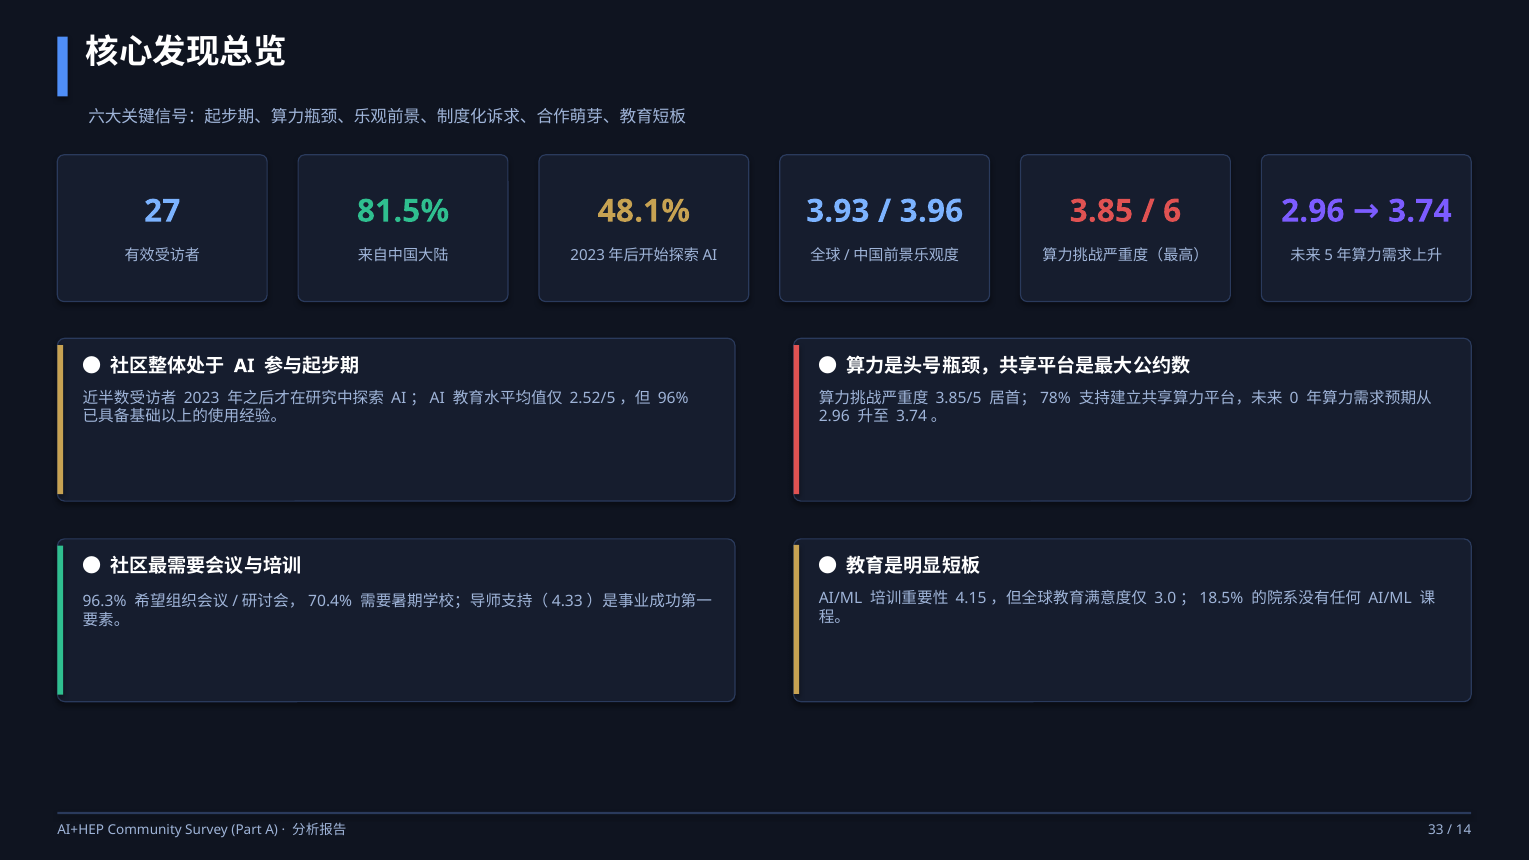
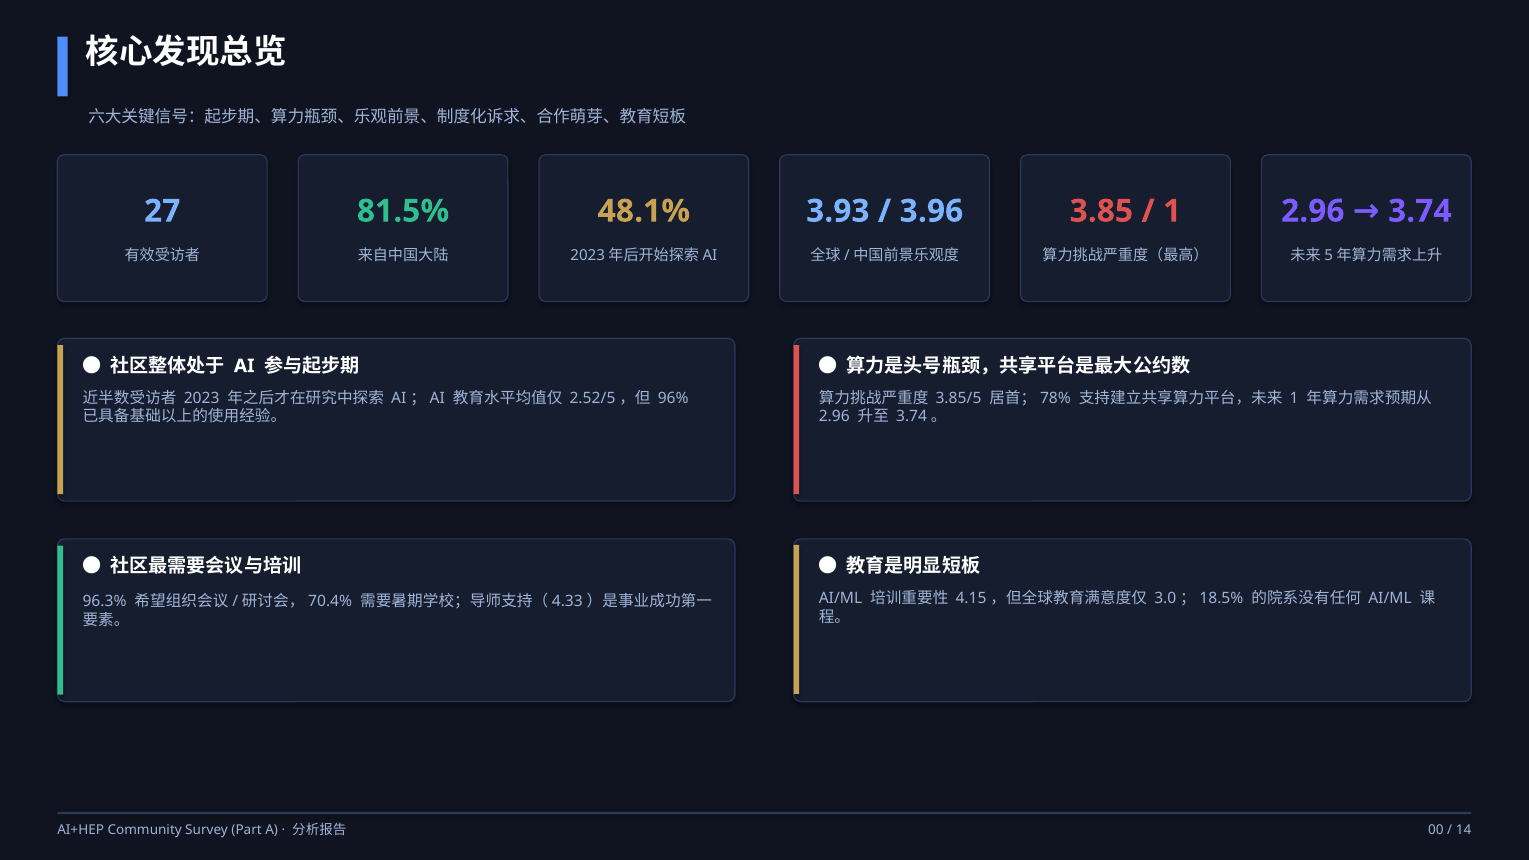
6: 6 -> 1 (1172, 211)
0: 0 -> 1 (1294, 398)
33: 33 -> 00 (1436, 830)
